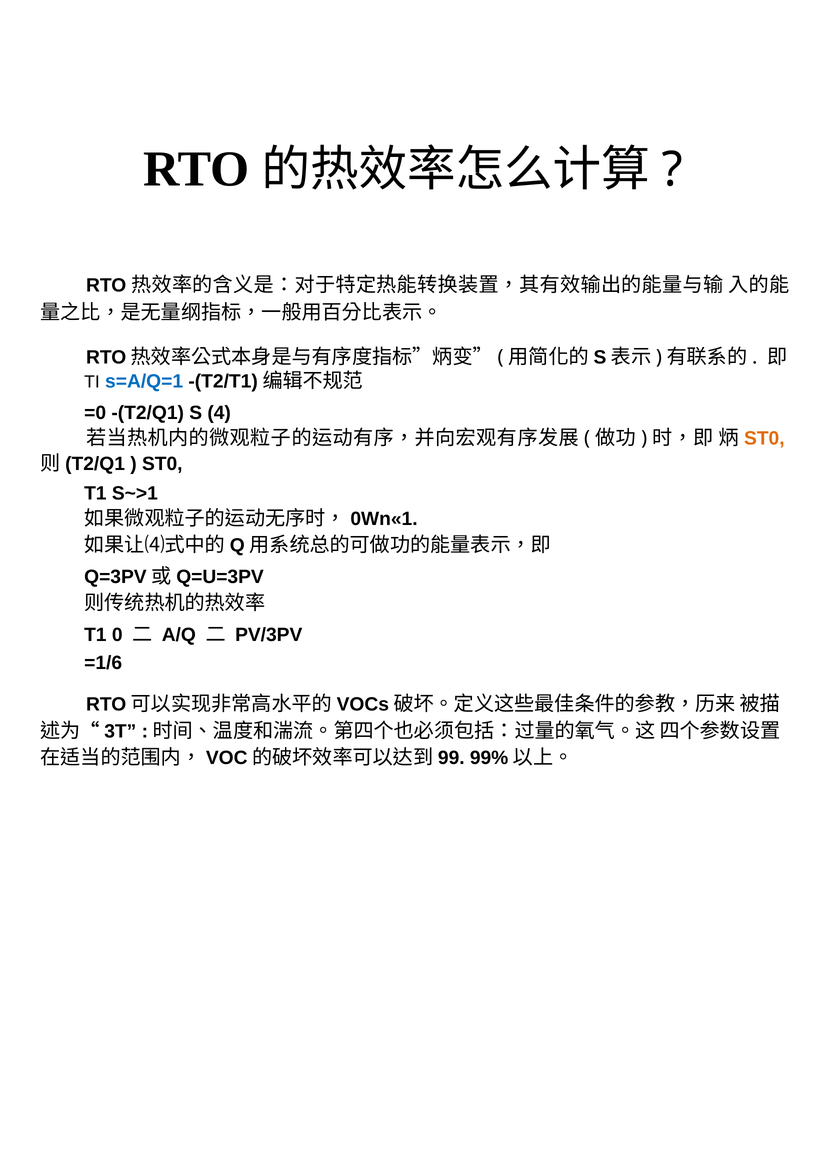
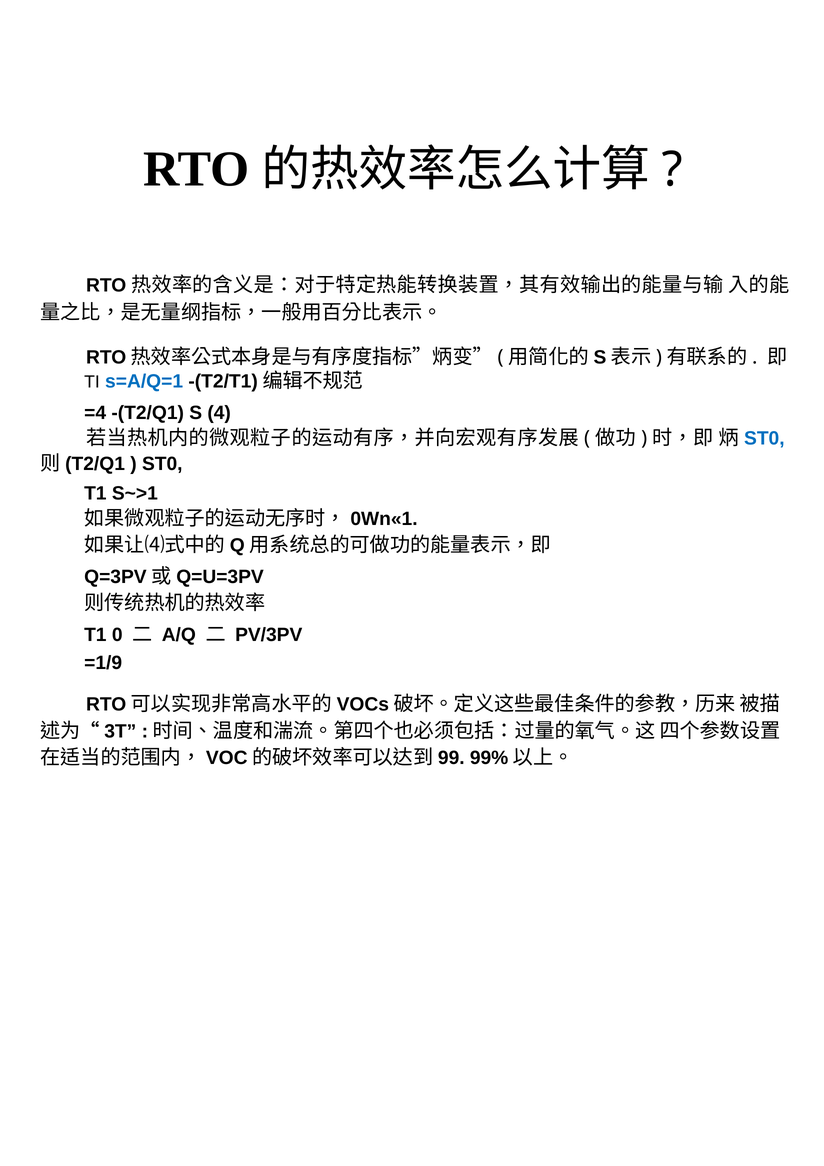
=0: =0 -> =4 (95, 413)
ST0 colour: orange -> blue (764, 438)
=1/6: =1/6 -> =1/9 (103, 663)
